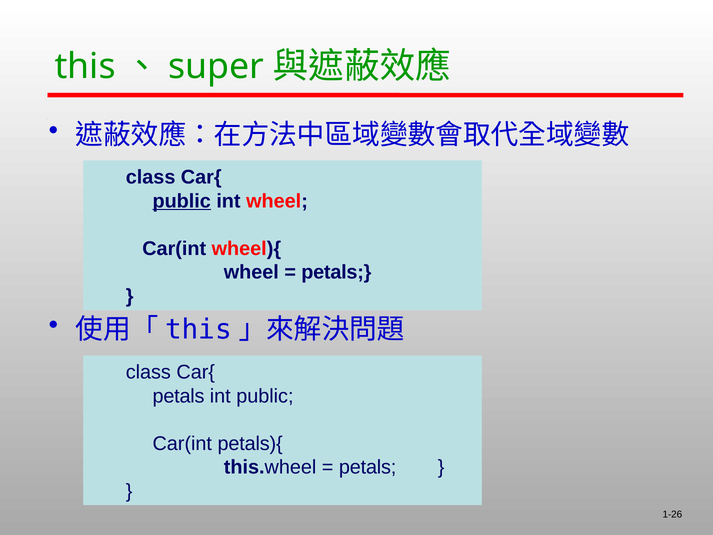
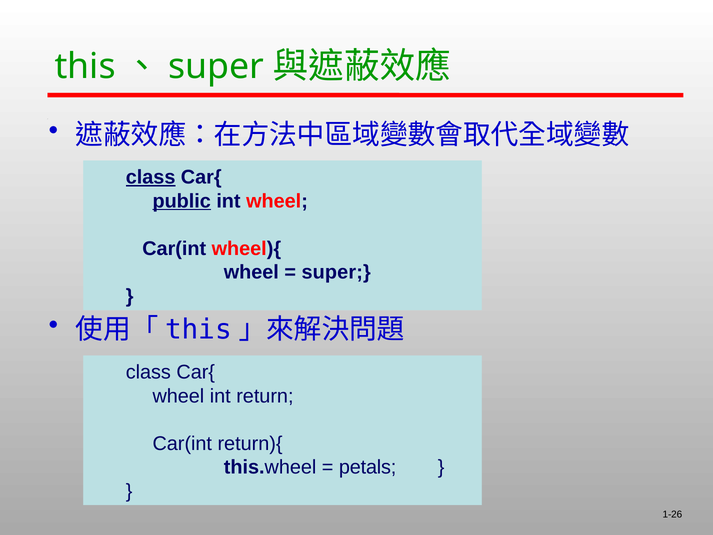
class underline: none -> present (151, 177)
petals: petals -> super (336, 272)
petals: petals -> wheel (178, 396)
int public: public -> return (265, 396)
petals){: petals){ -> return){ (250, 443)
